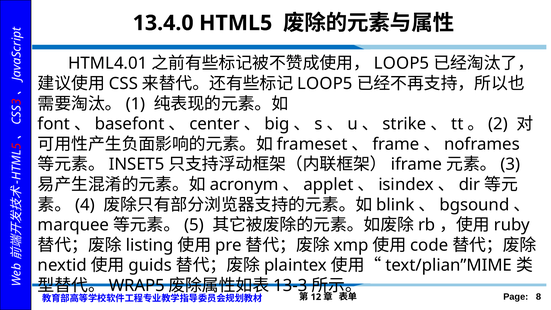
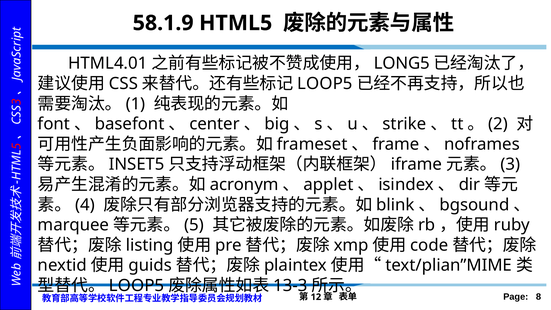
13.4.0: 13.4.0 -> 58.1.9 (163, 23)
LOOP5: LOOP5 -> LONG5 (402, 63)
WRAP5: WRAP5 -> LOOP5 (137, 286)
